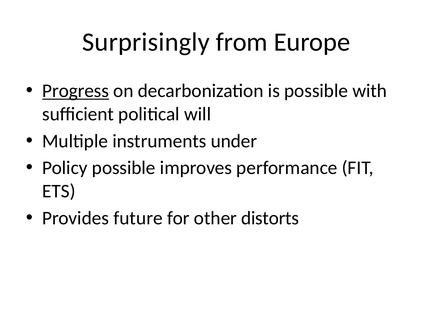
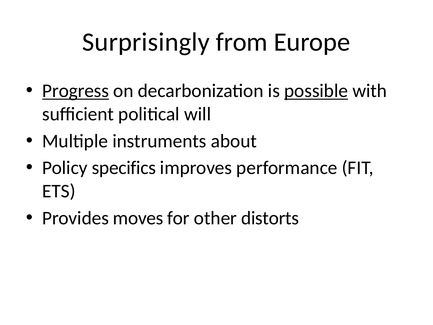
possible underline: none -> present (316, 91)
under: under -> about (234, 141)
Policy possible: possible -> specifics (124, 168)
future: future -> moves (138, 218)
